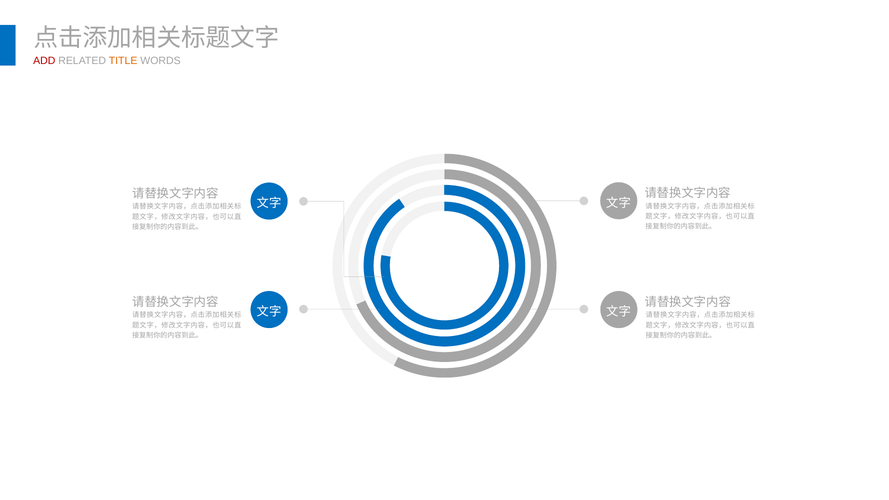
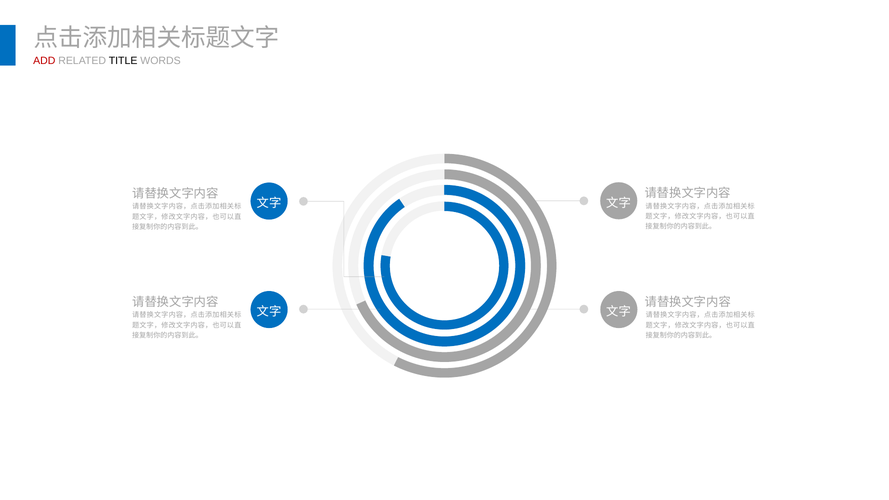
TITLE colour: orange -> black (123, 61)
